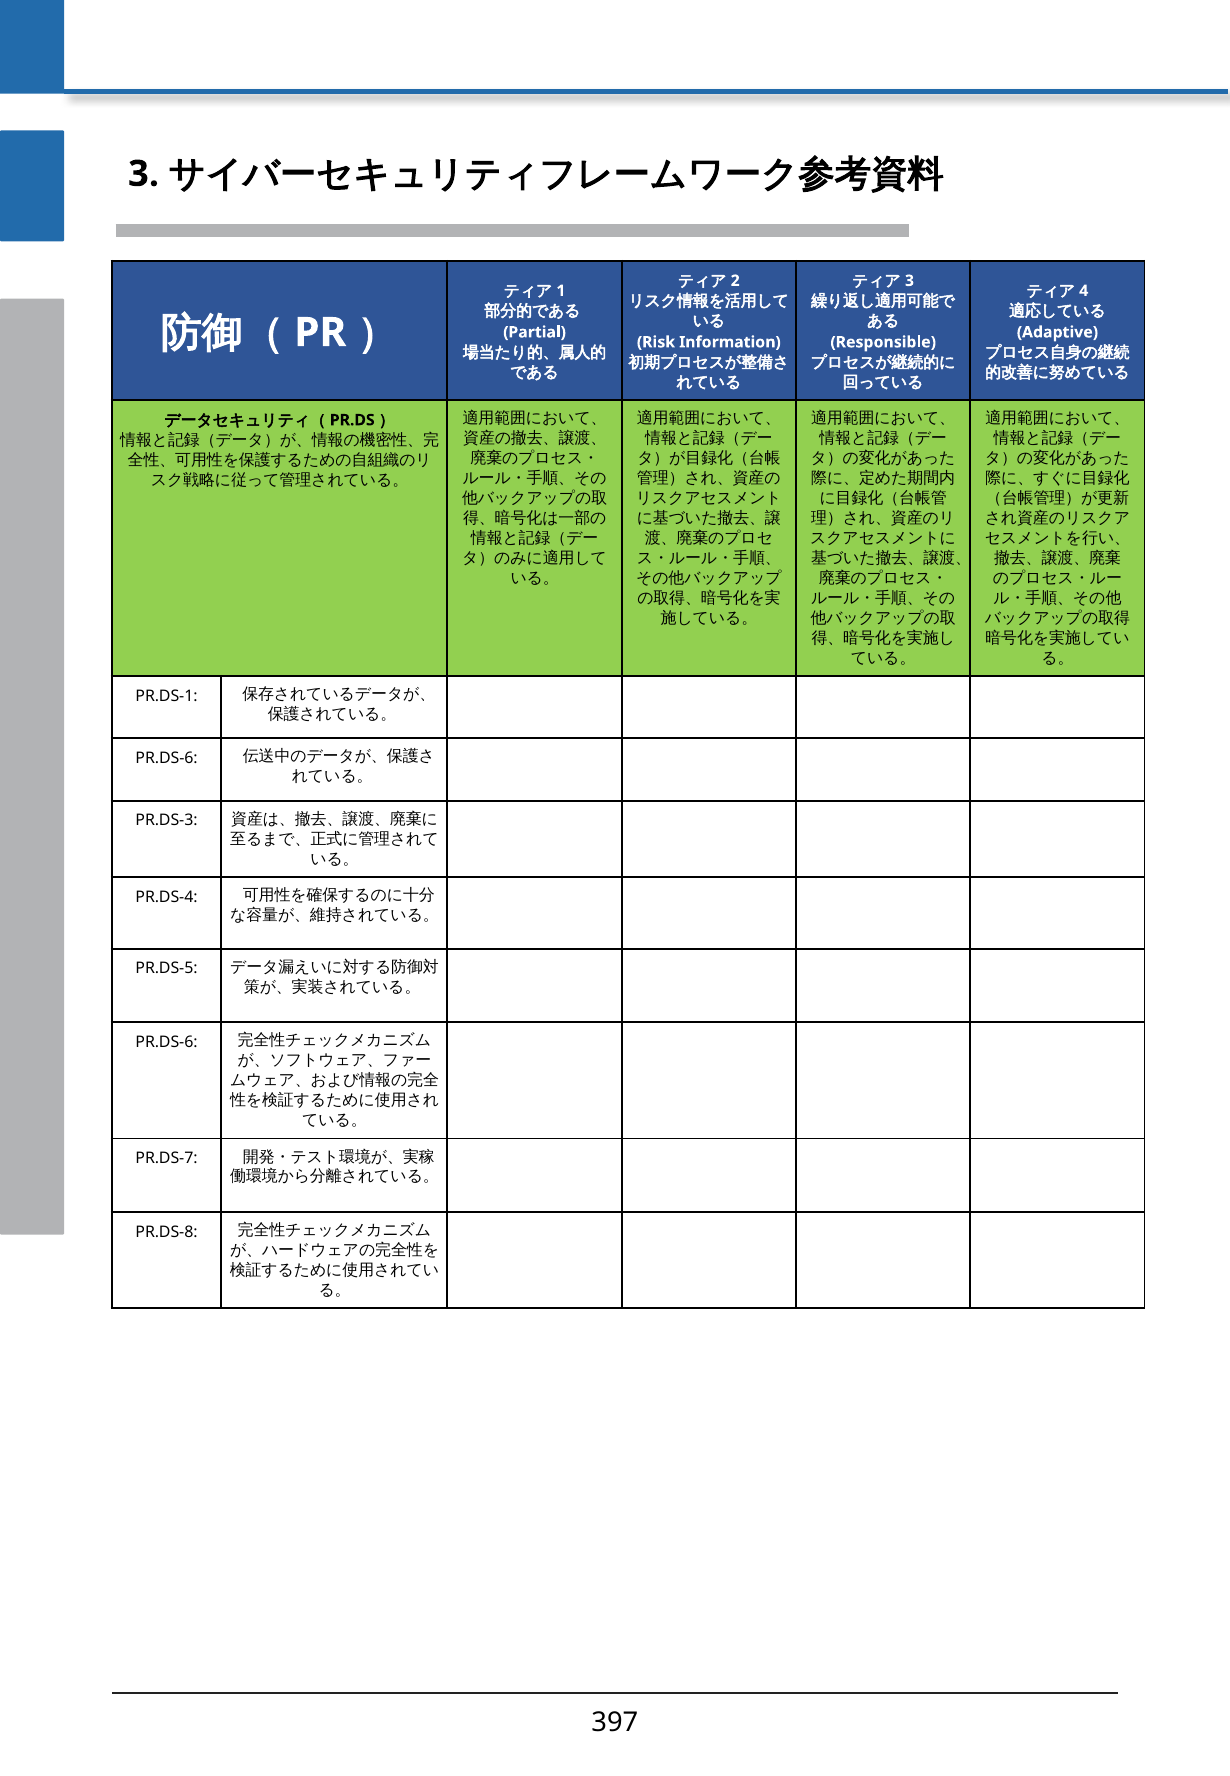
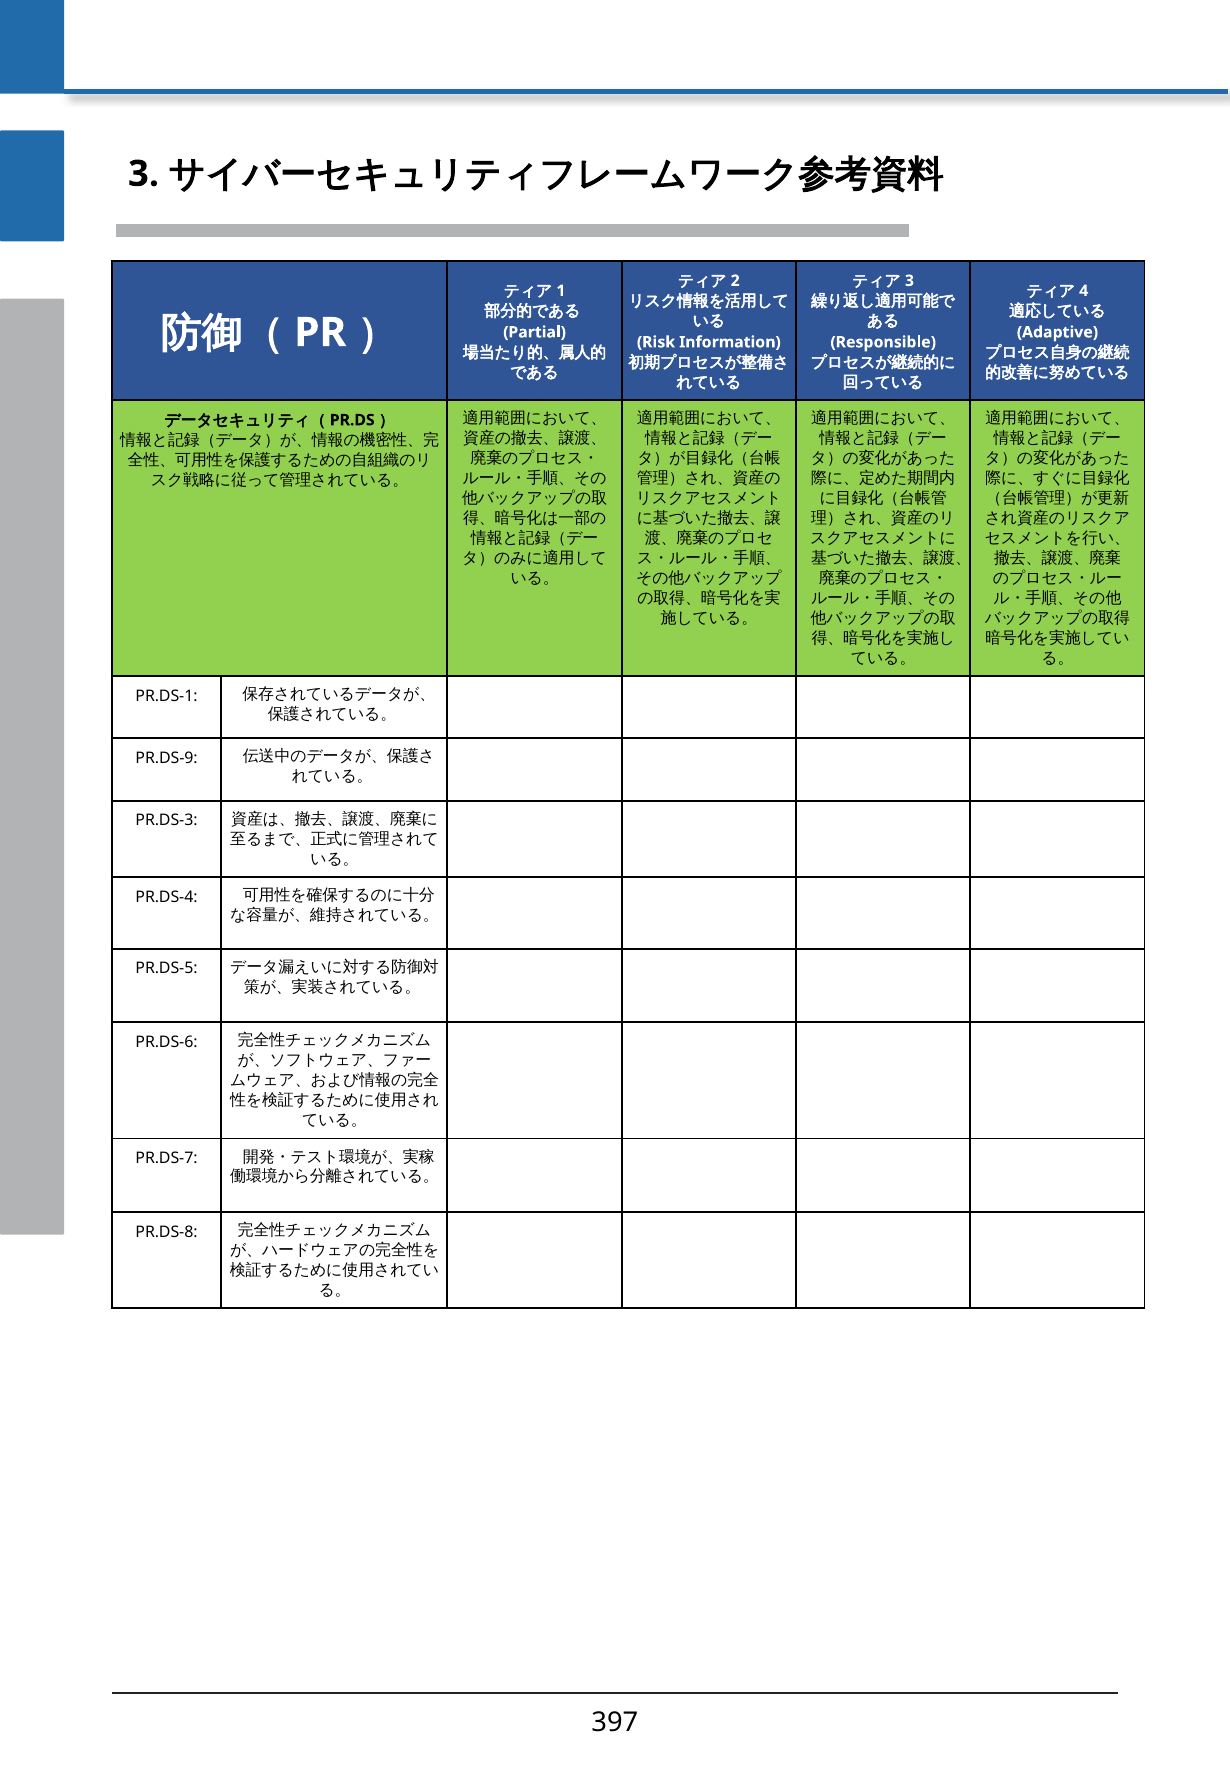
PR.DS-6: PR.DS-6 -> PR.DS-9 (167, 758)
